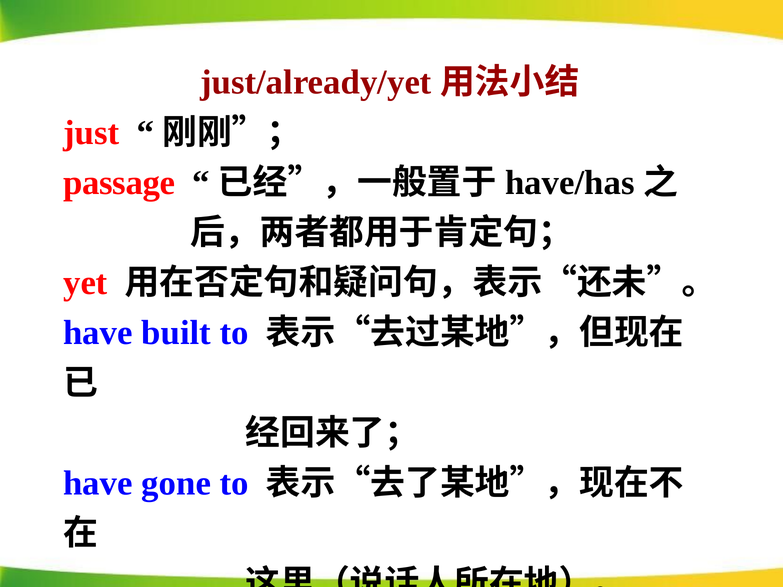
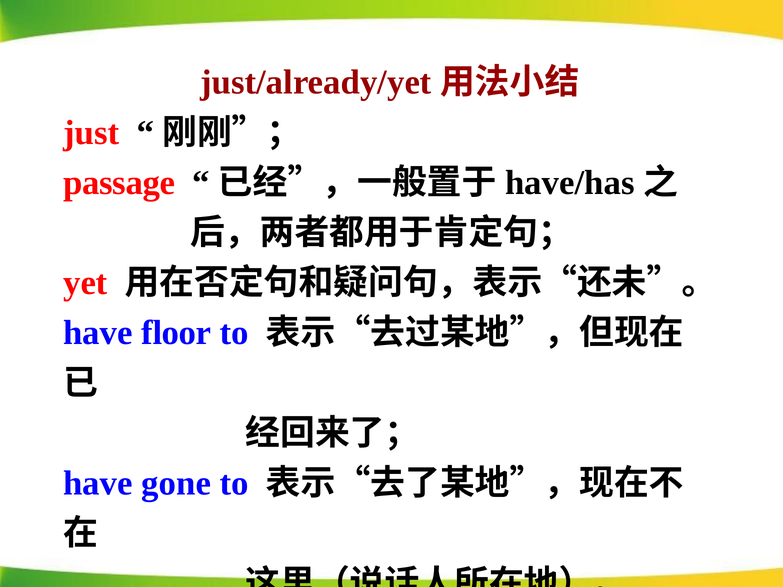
built: built -> floor (176, 333)
